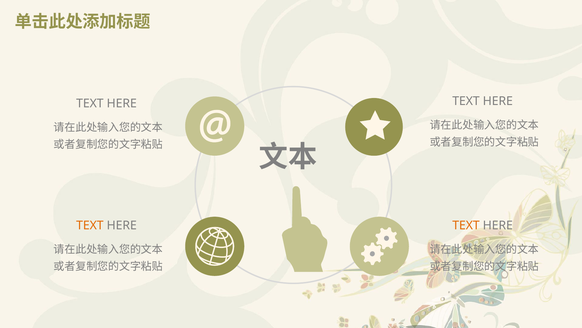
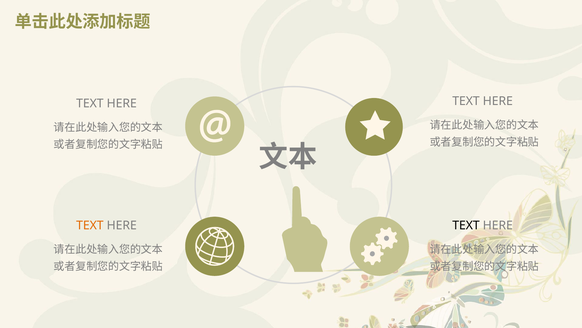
TEXT colour: orange -> black (466, 225)
